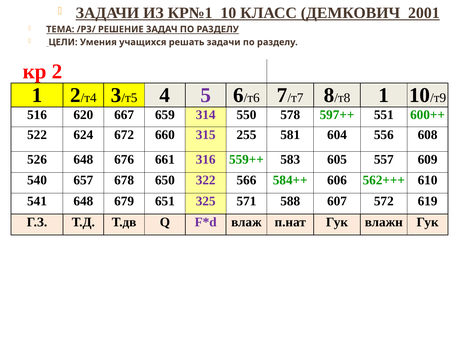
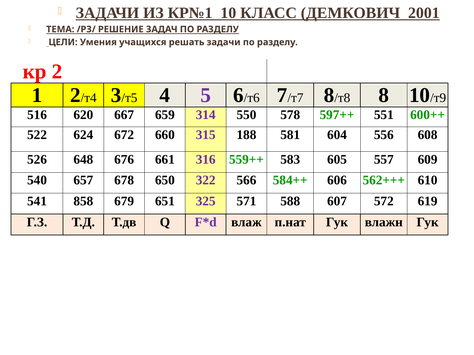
1: 1 -> 8 (384, 95)
255: 255 -> 188 (246, 135)
541 648: 648 -> 858 (83, 201)
